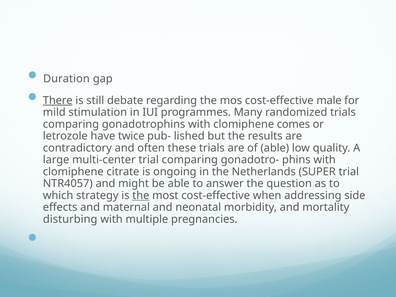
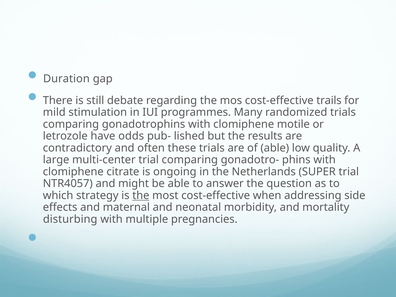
There underline: present -> none (58, 100)
male: male -> trails (329, 100)
comes: comes -> motile (293, 124)
twice: twice -> odds (131, 136)
